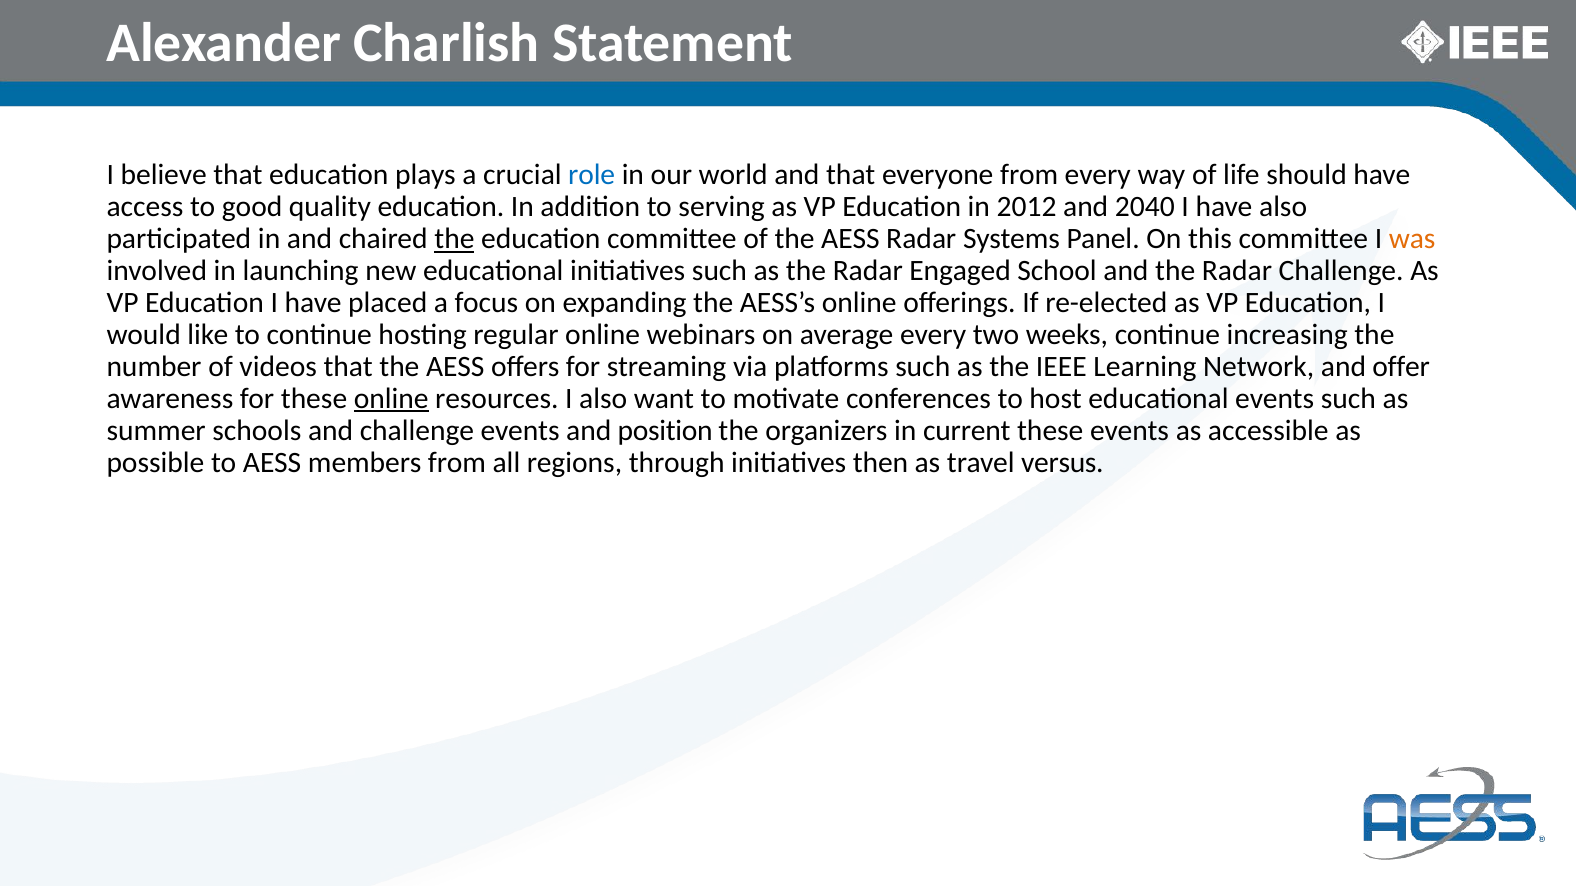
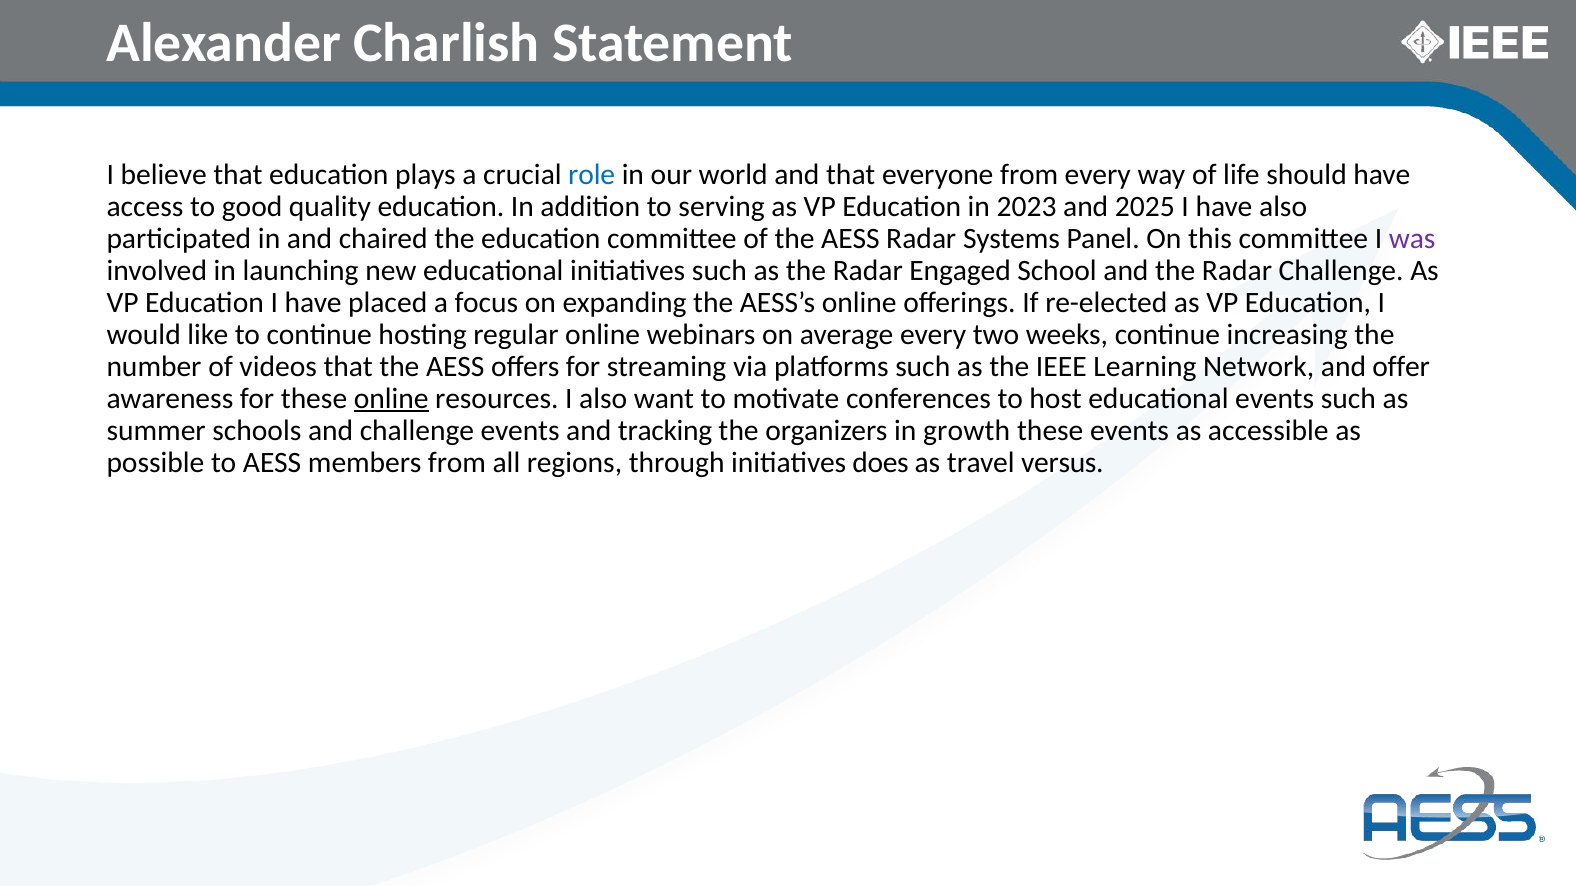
2012: 2012 -> 2023 (1027, 207)
2040: 2040 -> 2025 (1145, 207)
the underline: present -> none (454, 239)
was colour: orange -> purple (1412, 239)
position: position -> tracking (665, 431)
current: current -> growth (967, 431)
then: then -> does (881, 463)
